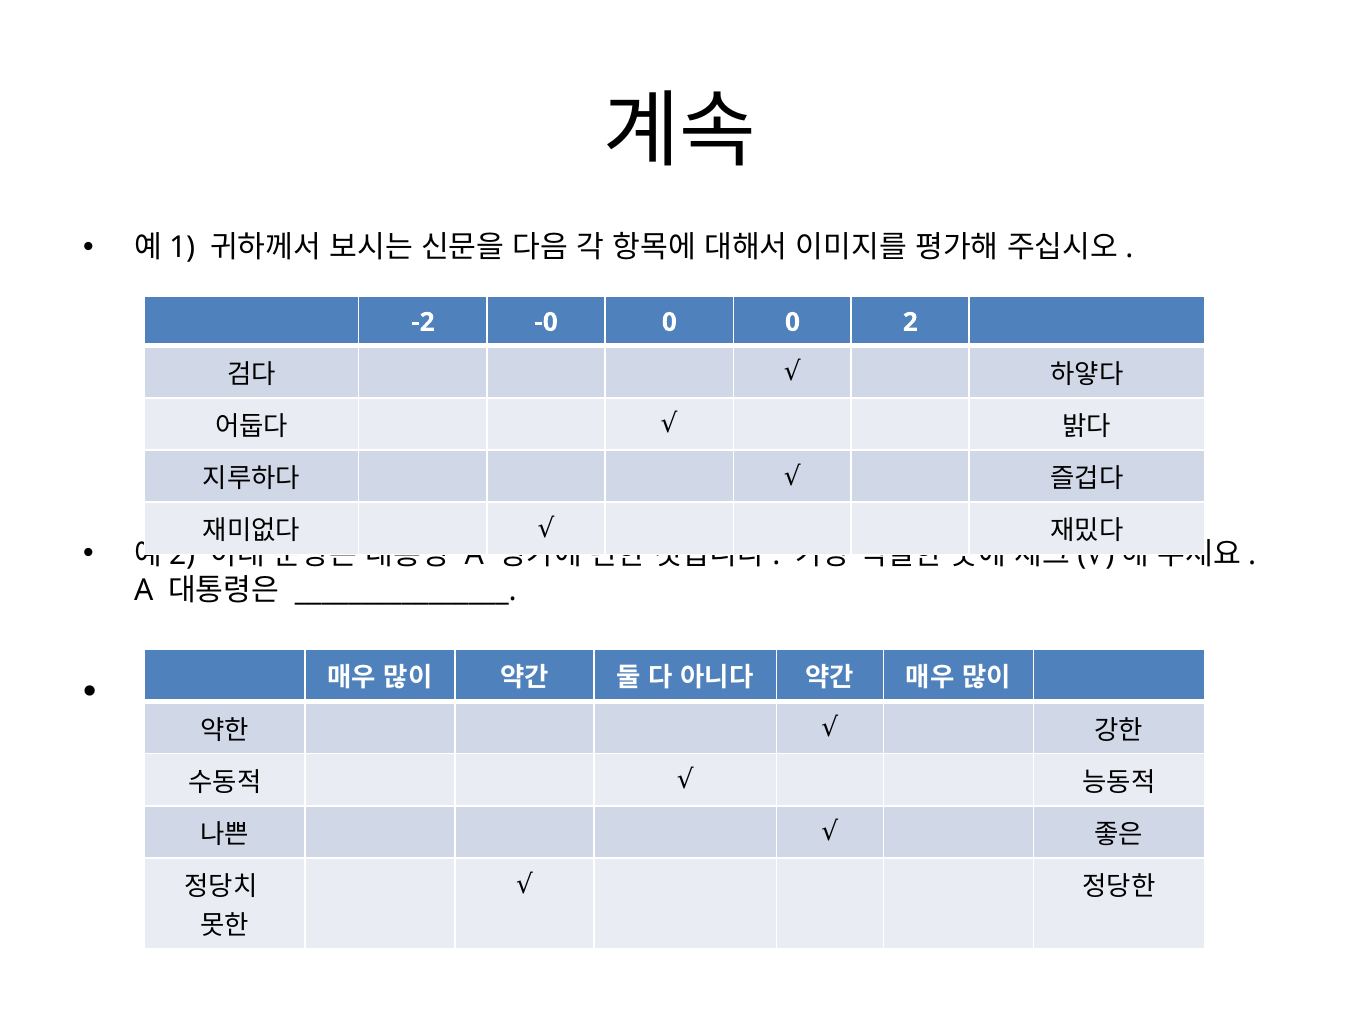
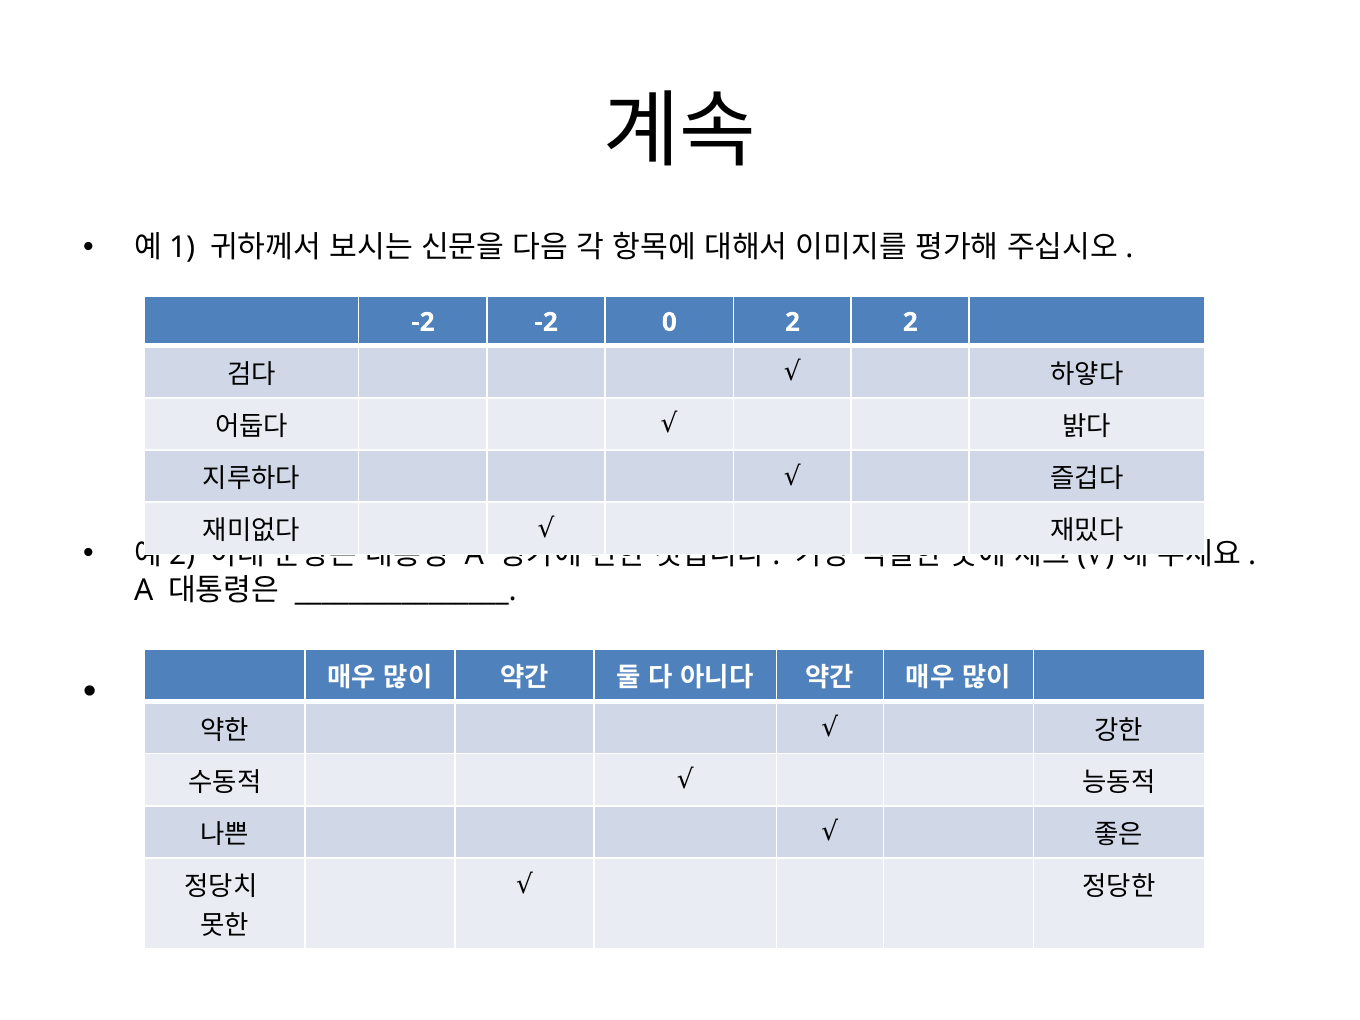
-2 -0: -0 -> -2 (546, 322)
0 0: 0 -> 2 (793, 322)
